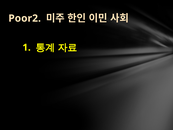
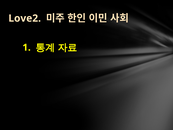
Poor2: Poor2 -> Love2 (25, 18)
